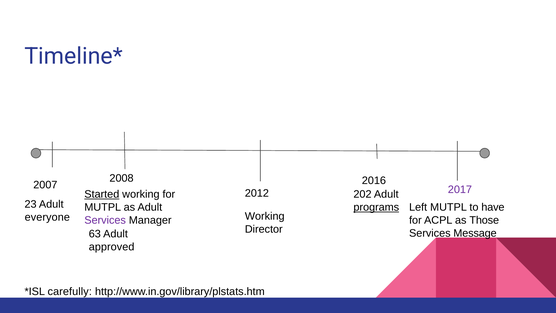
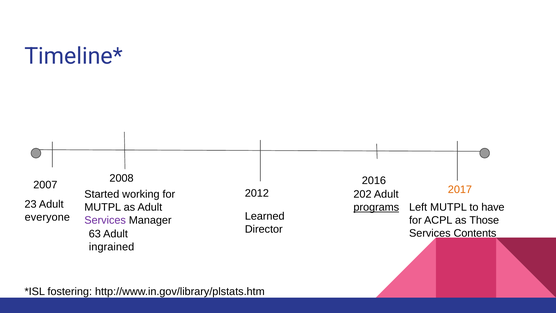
2017 colour: purple -> orange (460, 190)
Started underline: present -> none (102, 194)
Manager Working: Working -> Learned (265, 216)
Message: Message -> Contents (475, 233)
approved: approved -> ingrained (112, 247)
carefully: carefully -> fostering (70, 291)
